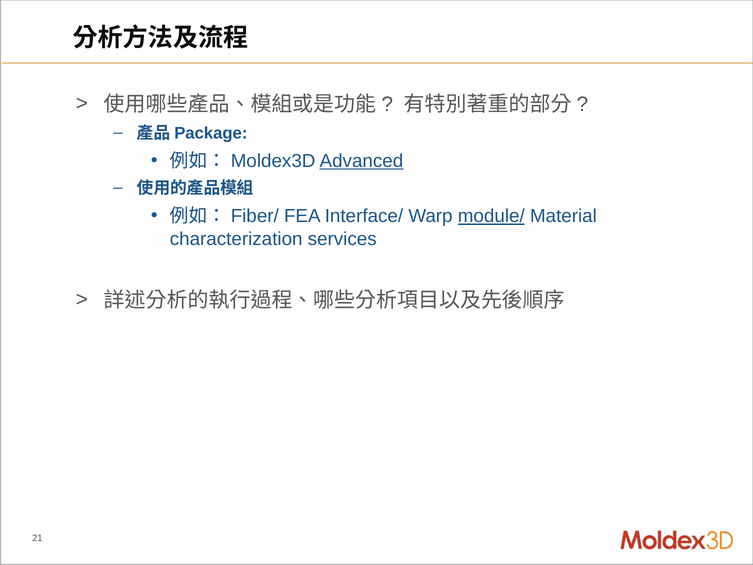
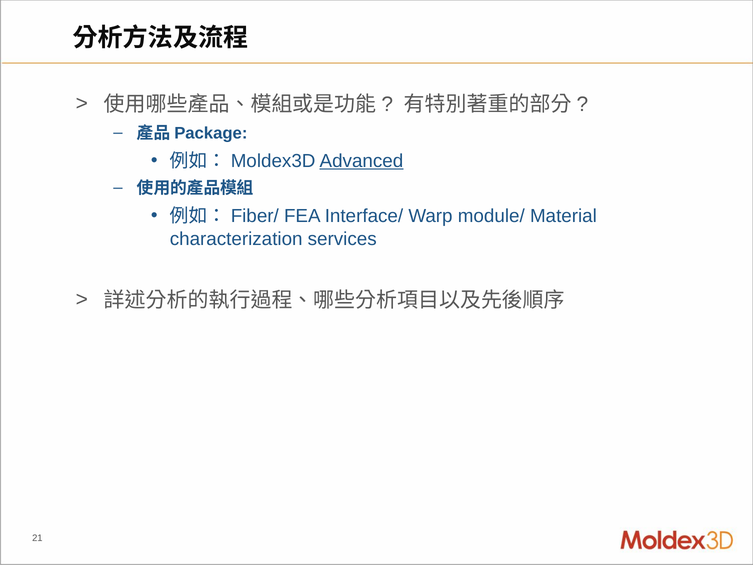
module/ underline: present -> none (491, 216)
